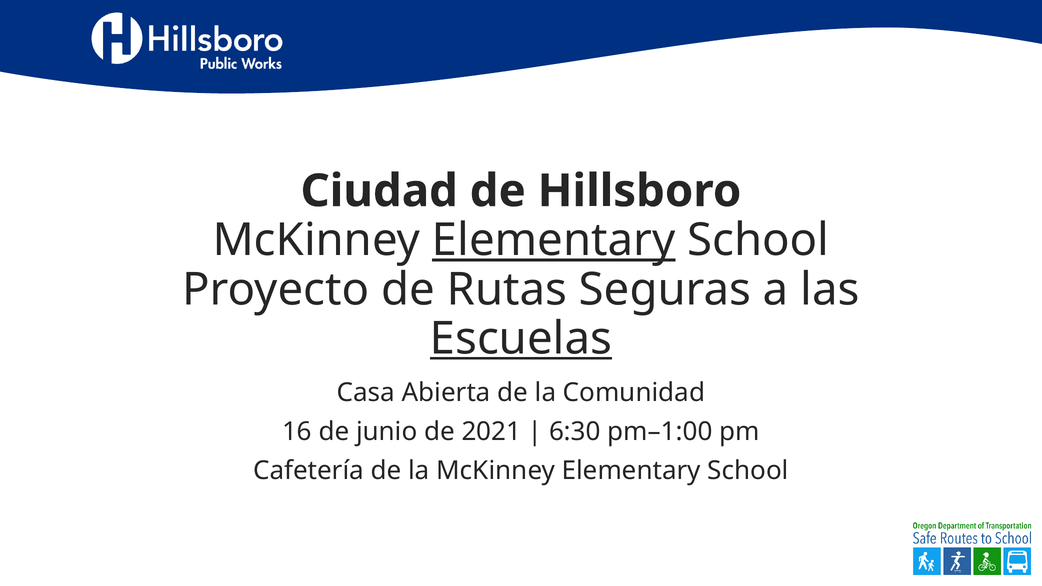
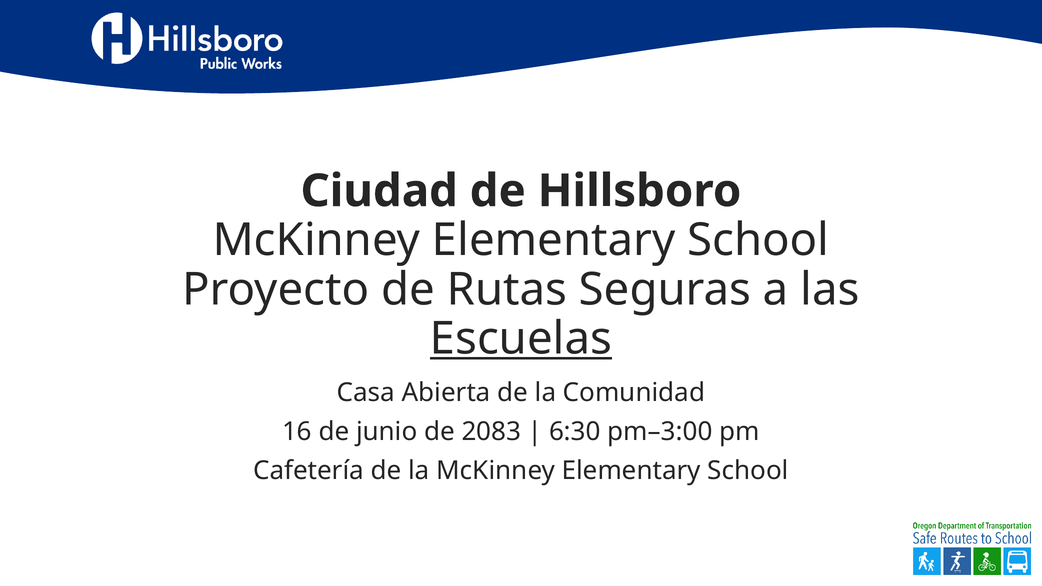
Elementary underline: present -> none (554, 240)
2021: 2021 -> 2083 (491, 432)
pm–1:00: pm–1:00 -> pm–3:00 (660, 432)
